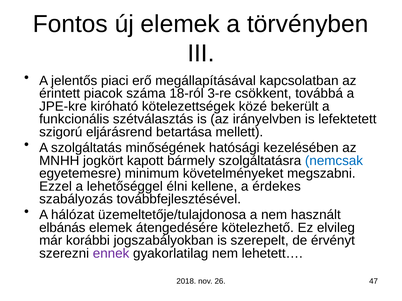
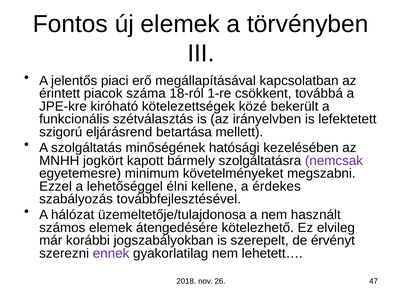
3-re: 3-re -> 1-re (219, 94)
nemcsak colour: blue -> purple (334, 161)
elbánás: elbánás -> számos (62, 228)
